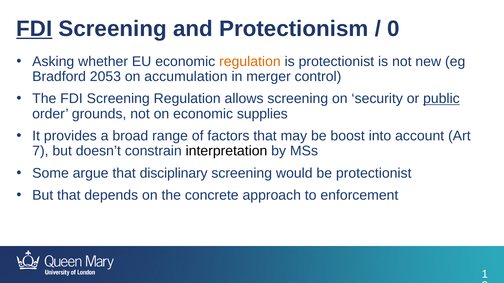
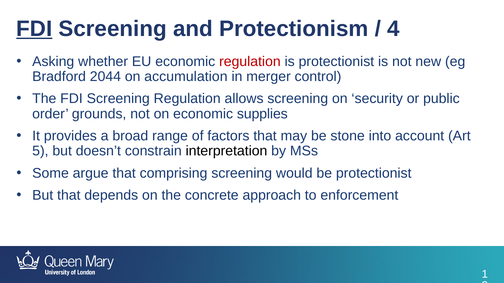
0: 0 -> 4 (393, 29)
regulation colour: orange -> red (250, 62)
2053: 2053 -> 2044 (105, 77)
public underline: present -> none (441, 99)
boost: boost -> stone (348, 136)
7: 7 -> 5 (40, 151)
disciplinary: disciplinary -> comprising (174, 173)
